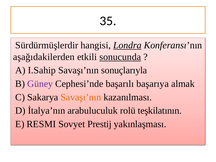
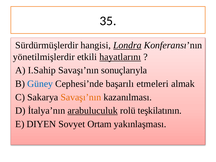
aşağıdakilerden: aşağıdakilerden -> yönetilmişlerdir (44, 57)
sonucunda: sonucunda -> hayatlarını (120, 57)
Güney colour: purple -> blue (40, 84)
başarıya: başarıya -> etmeleri (153, 84)
arabuluculuk underline: none -> present (93, 111)
RESMI: RESMI -> DIYEN (41, 124)
Prestij: Prestij -> Ortam (99, 124)
